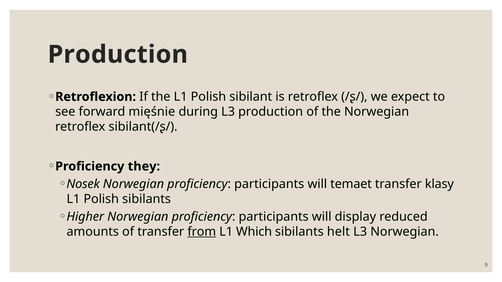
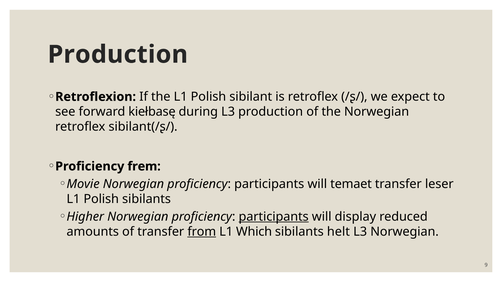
mięśnie: mięśnie -> kiełbasę (152, 112)
they: they -> frem (144, 167)
Nosek: Nosek -> Movie (83, 184)
klasy: klasy -> leser (439, 184)
participants underline: none -> present (274, 217)
